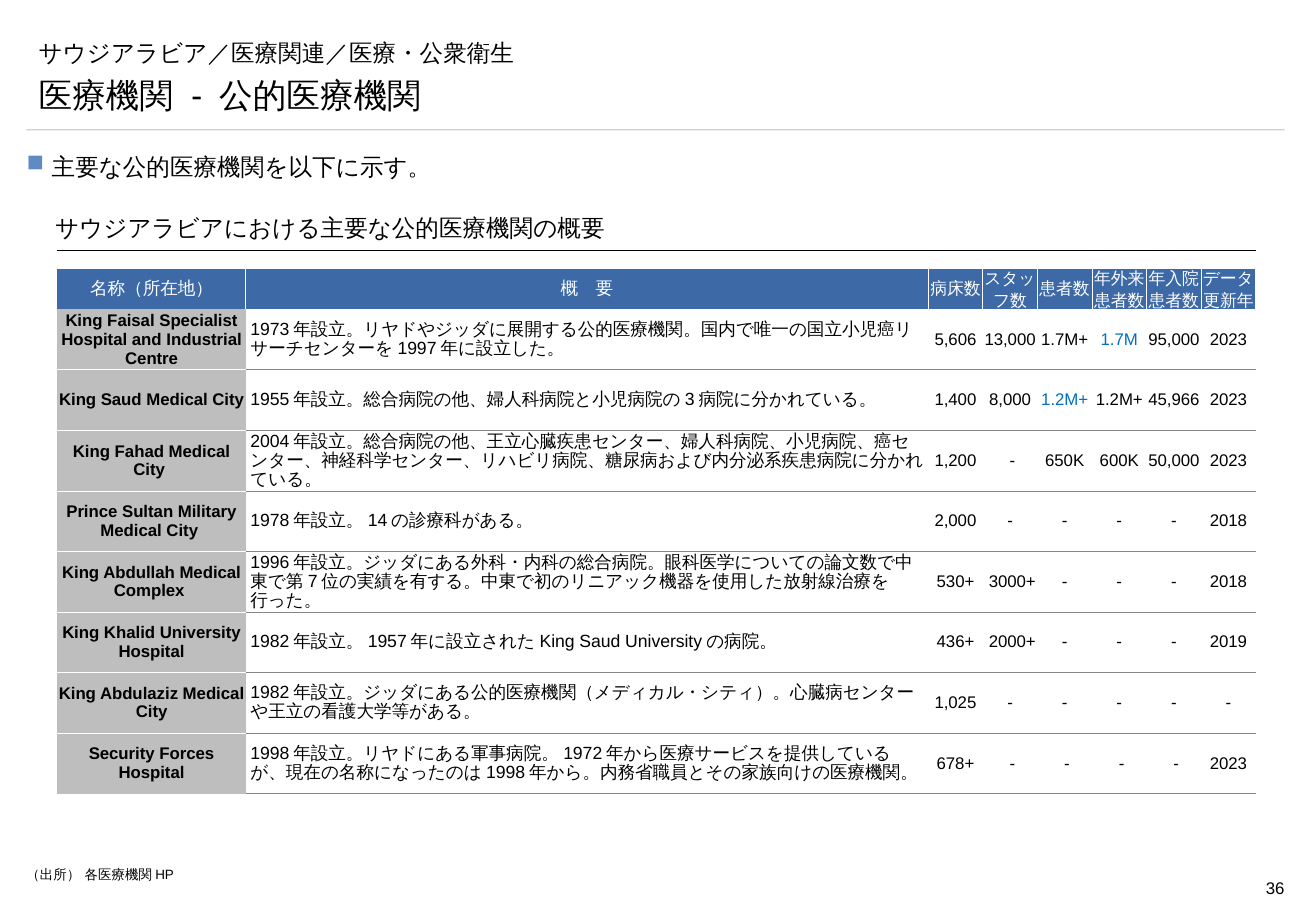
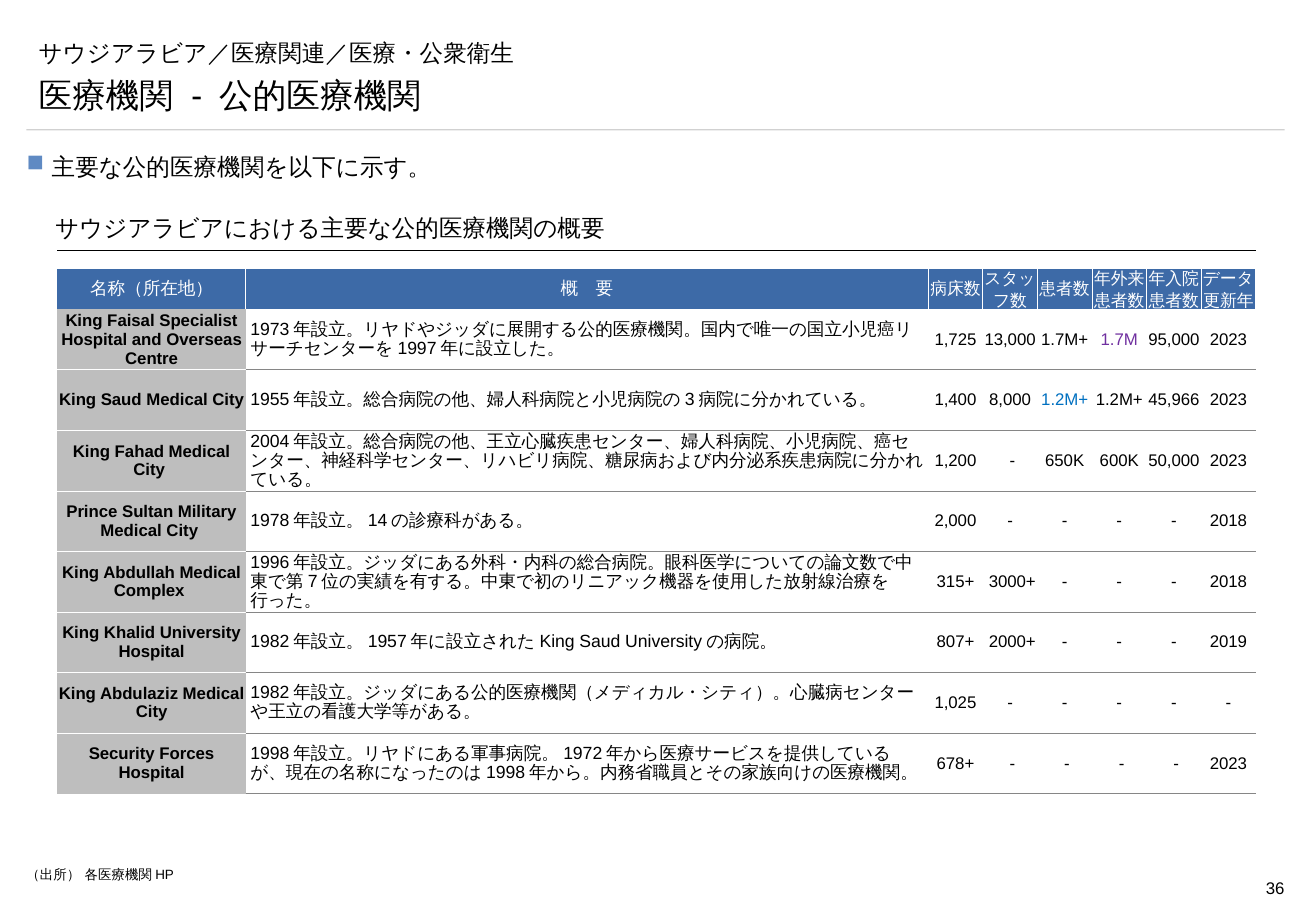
Industrial: Industrial -> Overseas (204, 340)
5,606: 5,606 -> 1,725 (955, 340)
1.7M colour: blue -> purple (1119, 340)
530+: 530+ -> 315+ (956, 582)
436+: 436+ -> 807+ (956, 642)
